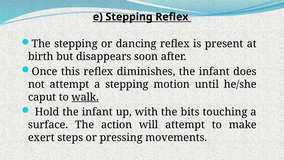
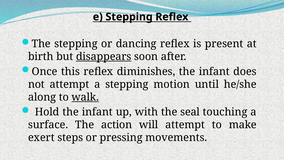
disappears underline: none -> present (104, 56)
caput: caput -> along (42, 97)
bits: bits -> seal (190, 112)
